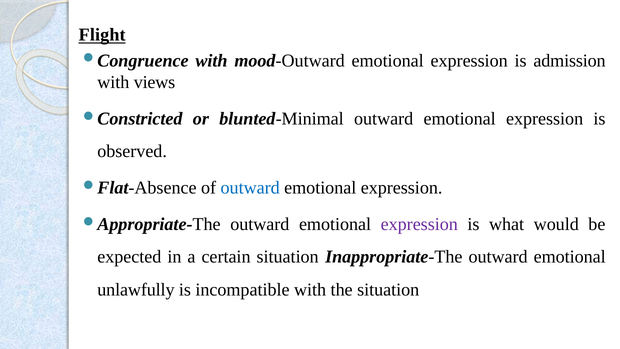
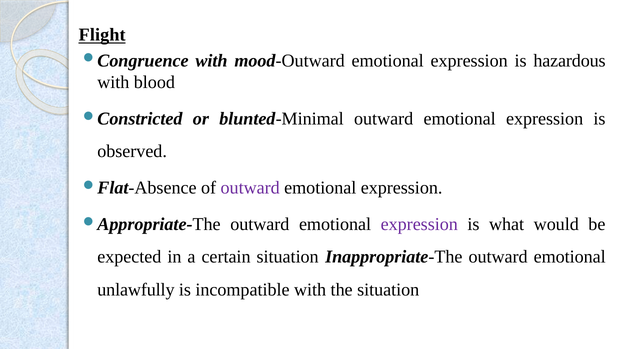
admission: admission -> hazardous (570, 61)
views: views -> blood (154, 82)
outward colour: blue -> purple (250, 188)
